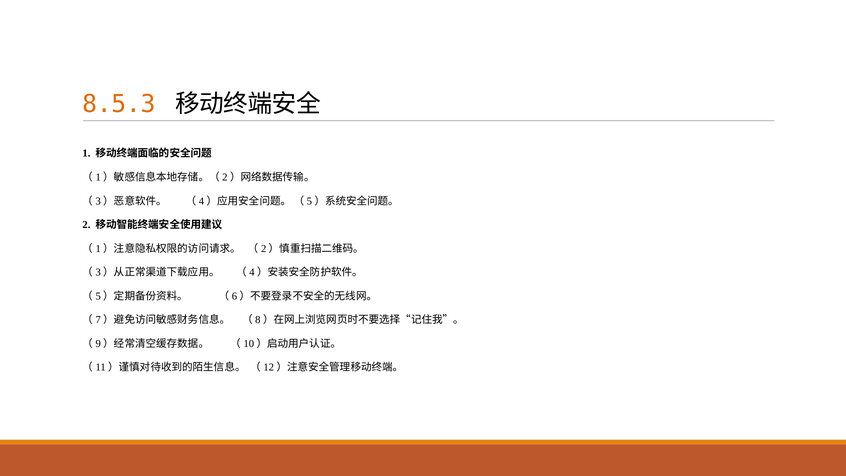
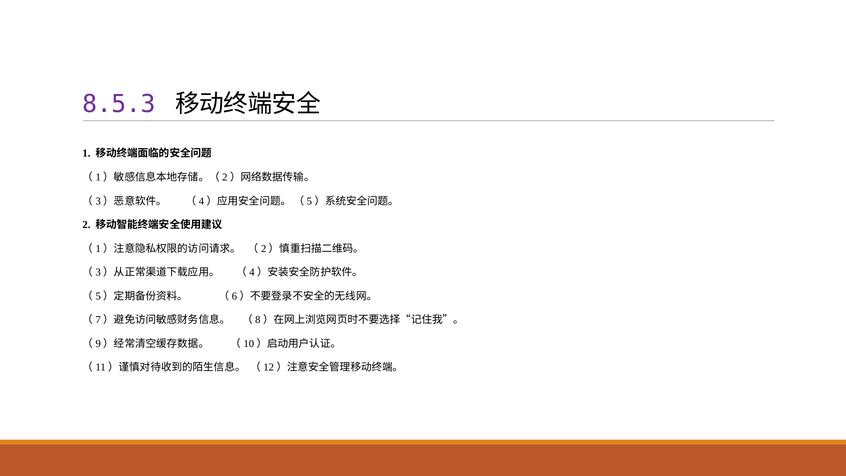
8.5.3 colour: orange -> purple (119, 104)
